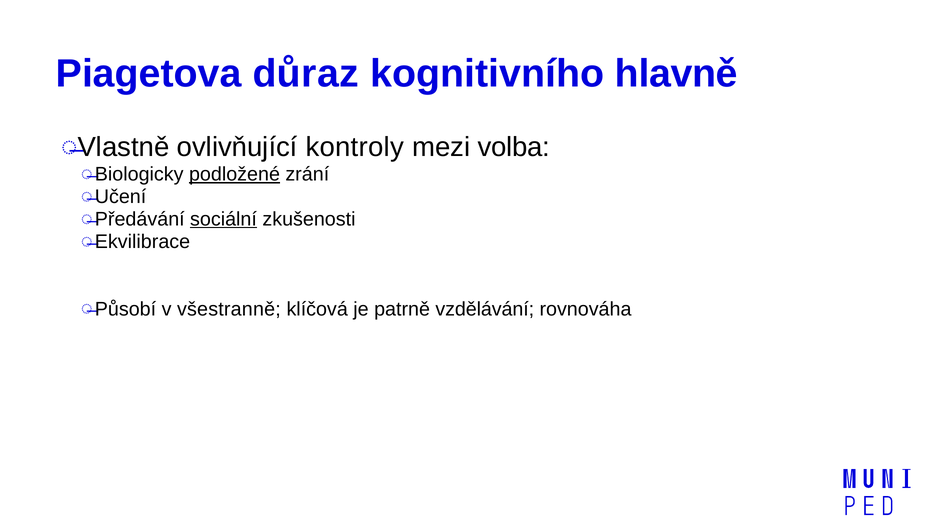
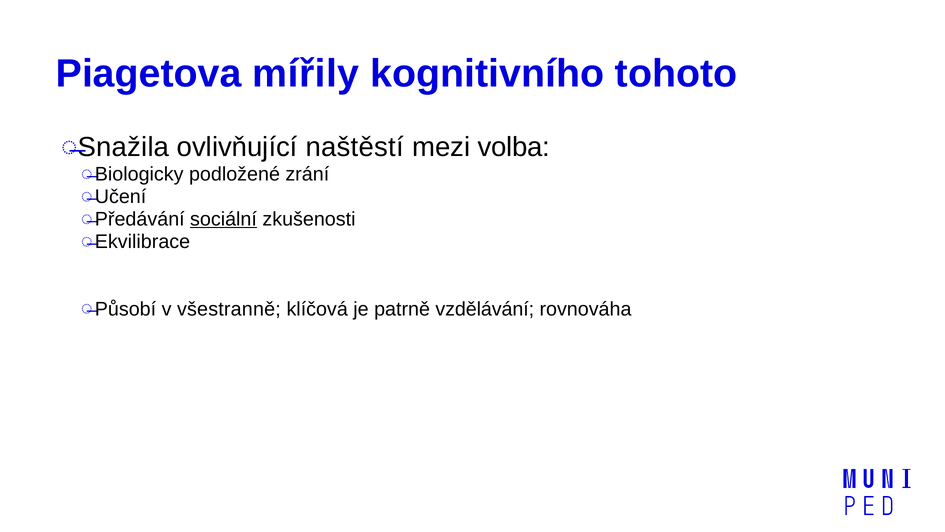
důraz: důraz -> mířily (306, 73)
hlavně: hlavně -> tohoto (676, 73)
Vlastně: Vlastně -> Snažila (123, 147)
kontroly: kontroly -> naštěstí (355, 147)
podložené underline: present -> none (235, 174)
